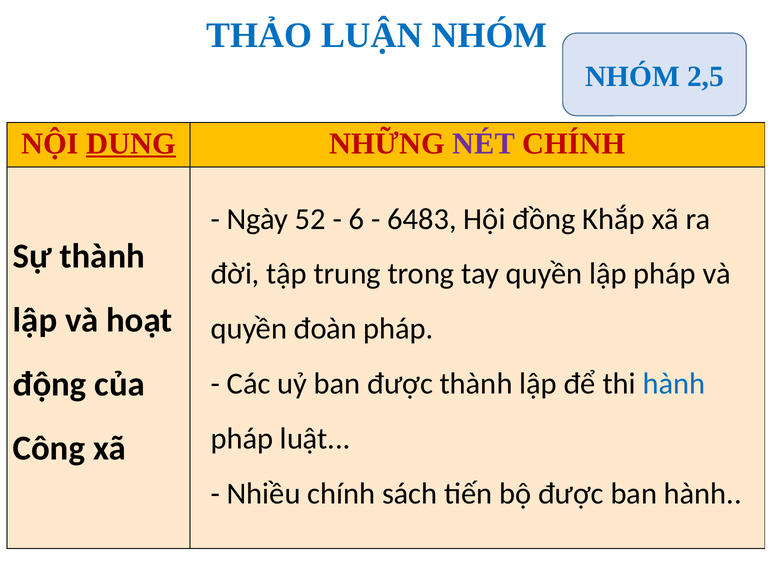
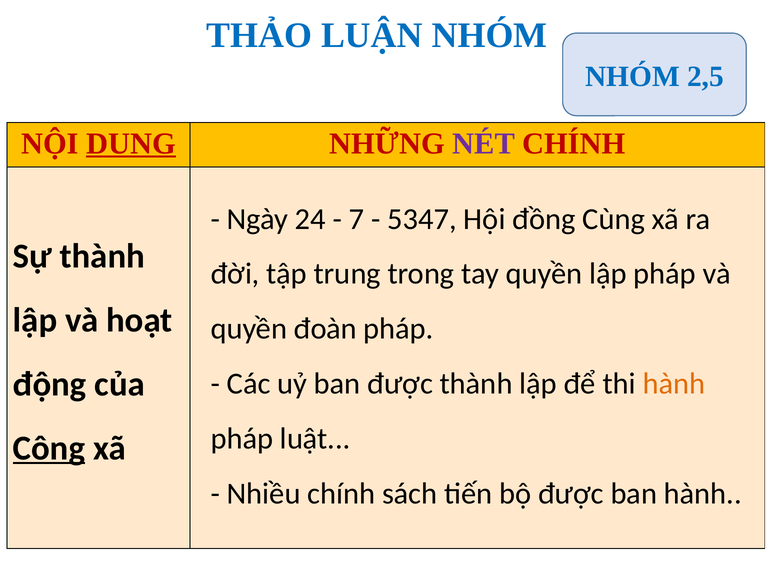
52: 52 -> 24 (310, 219)
6: 6 -> 7 (357, 219)
6483: 6483 -> 5347 (422, 219)
Khắp: Khắp -> Cùng (614, 219)
hành colour: blue -> orange (674, 384)
Công underline: none -> present (49, 448)
